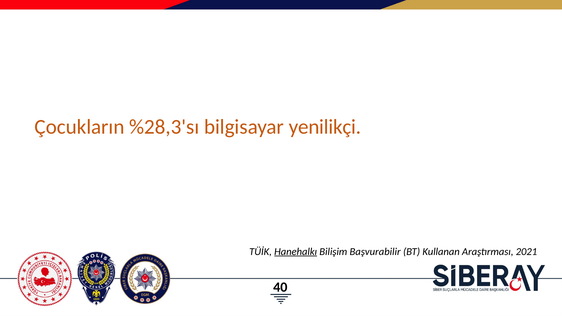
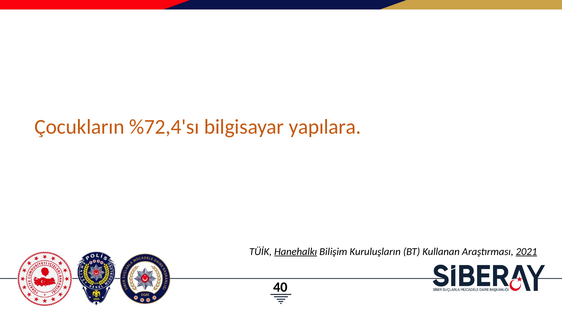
%28,3'sı: %28,3'sı -> %72,4'sı (164, 127)
yenilikçi: yenilikçi -> yapılara (325, 127)
Başvurabilir: Başvurabilir -> Kuruluşların (375, 252)
2021 underline: none -> present (526, 252)
